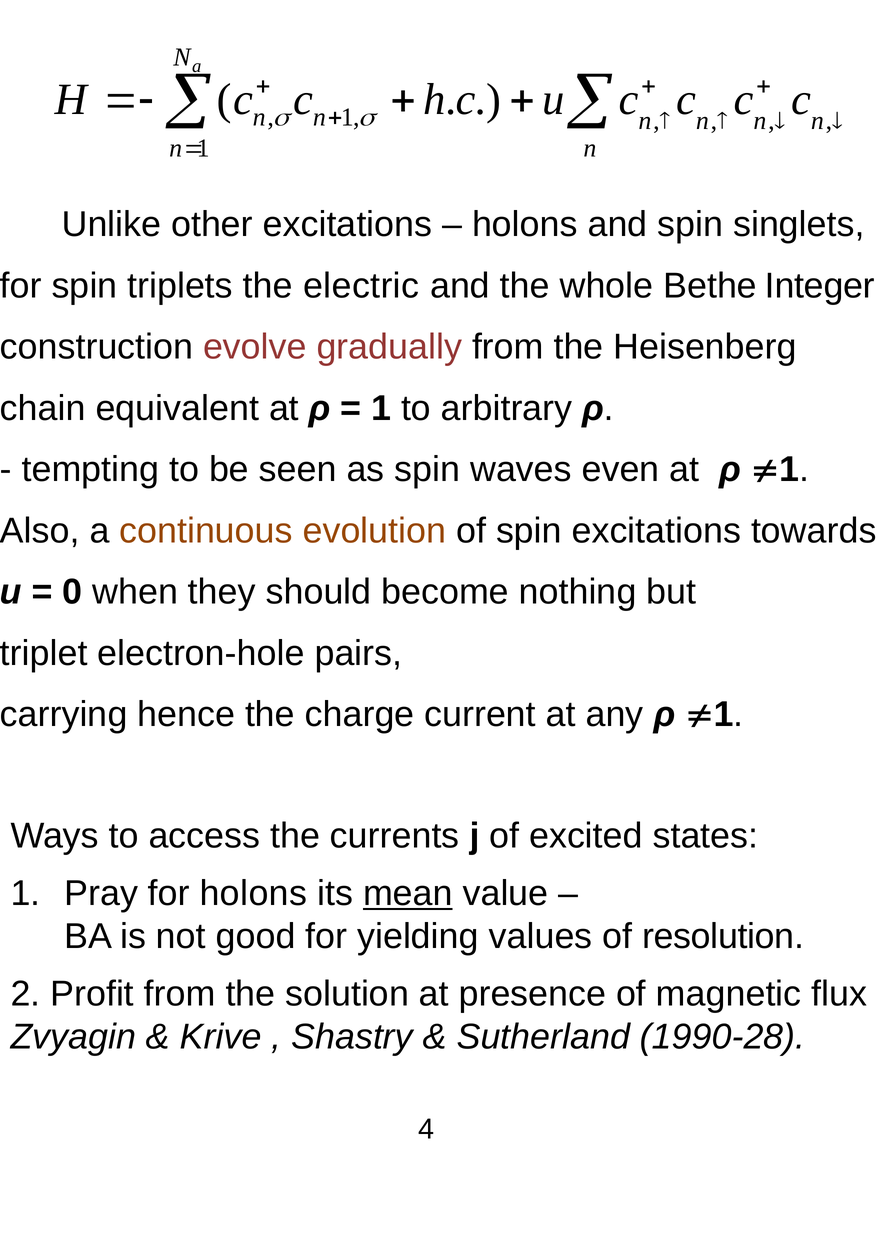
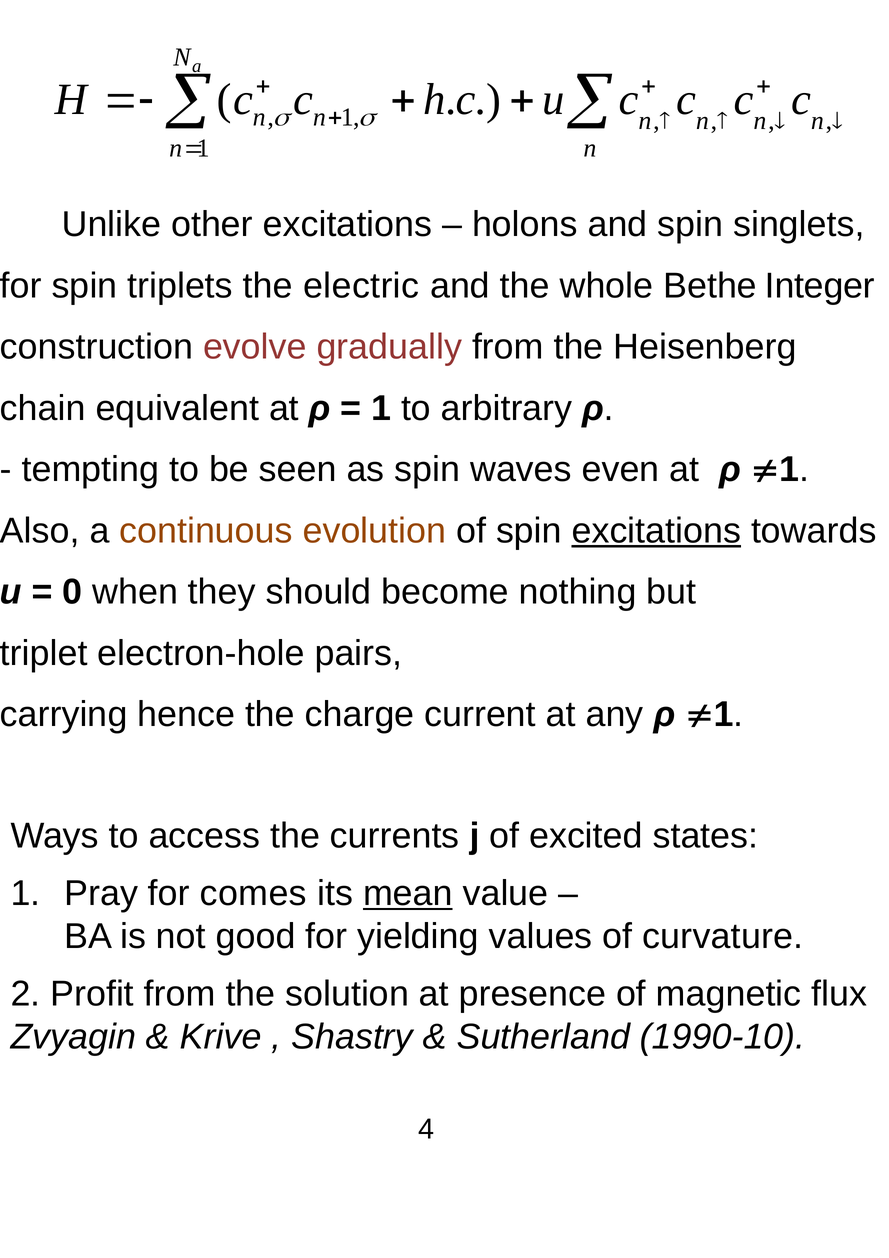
excitations underline: none -> present (656, 531)
for holons: holons -> comes (253, 894)
resolution: resolution -> curvature (723, 937)
1990-28: 1990-28 -> 1990-10 (723, 1037)
